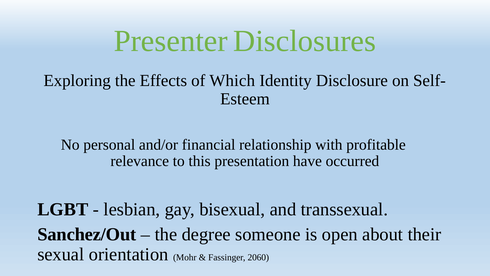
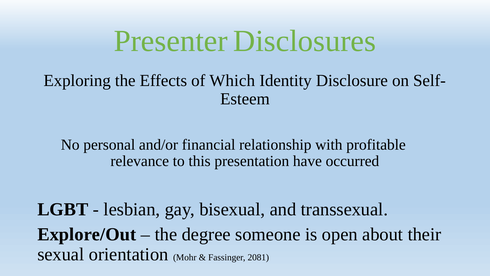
Sanchez/Out: Sanchez/Out -> Explore/Out (87, 234)
2060: 2060 -> 2081 (258, 257)
